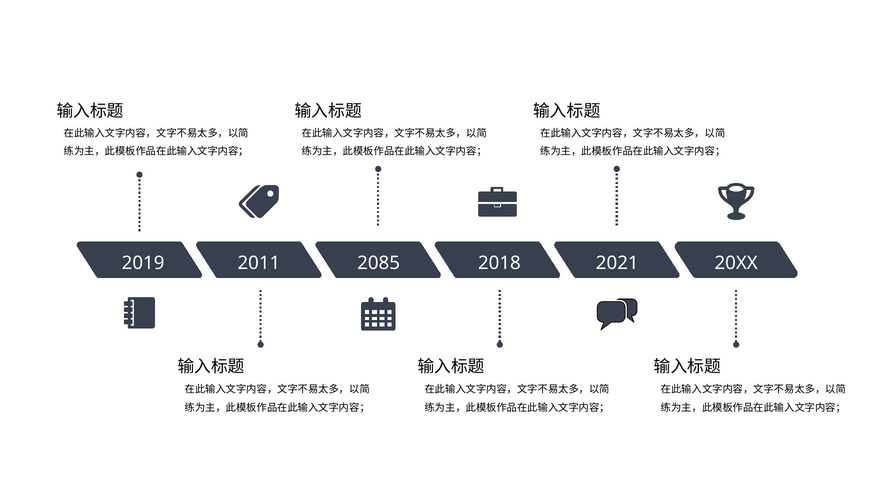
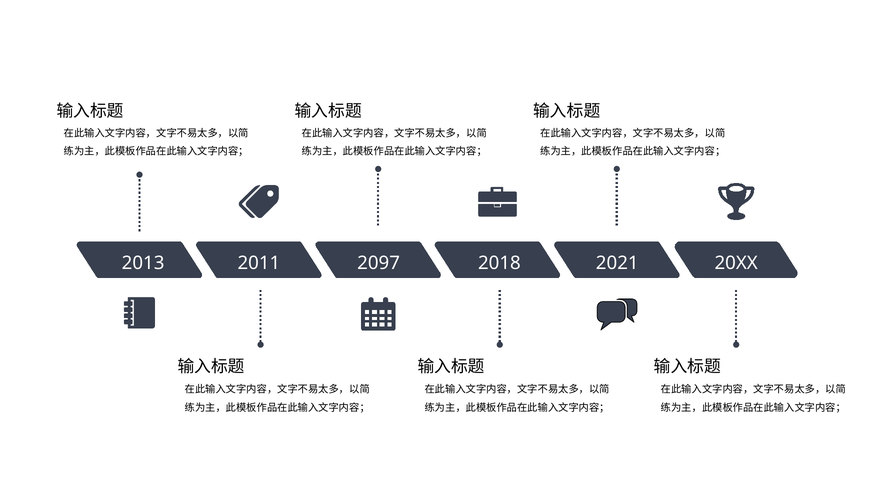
2019: 2019 -> 2013 (143, 263)
2085: 2085 -> 2097 (379, 263)
